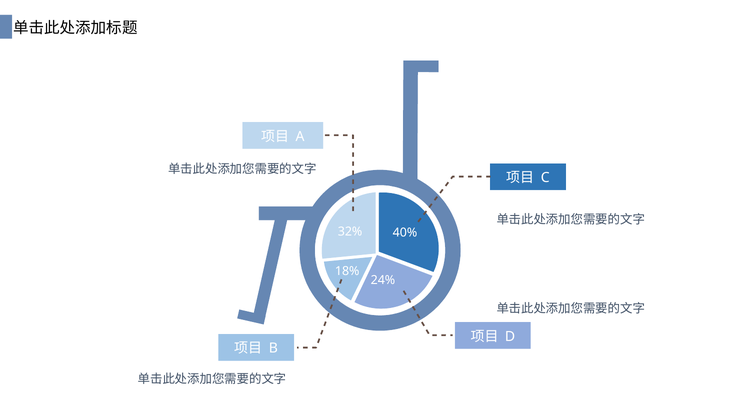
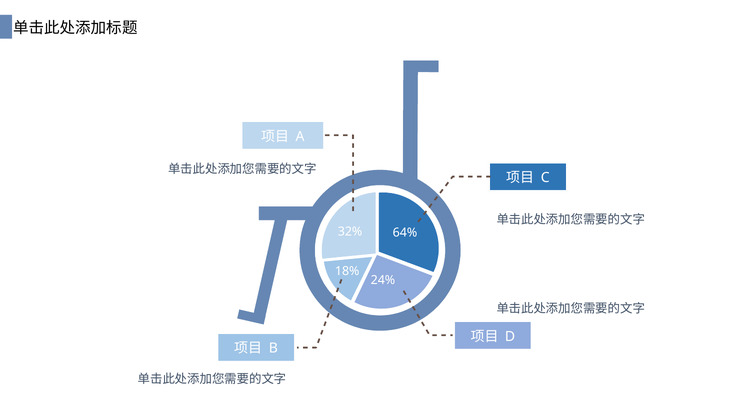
40%: 40% -> 64% (405, 233)
